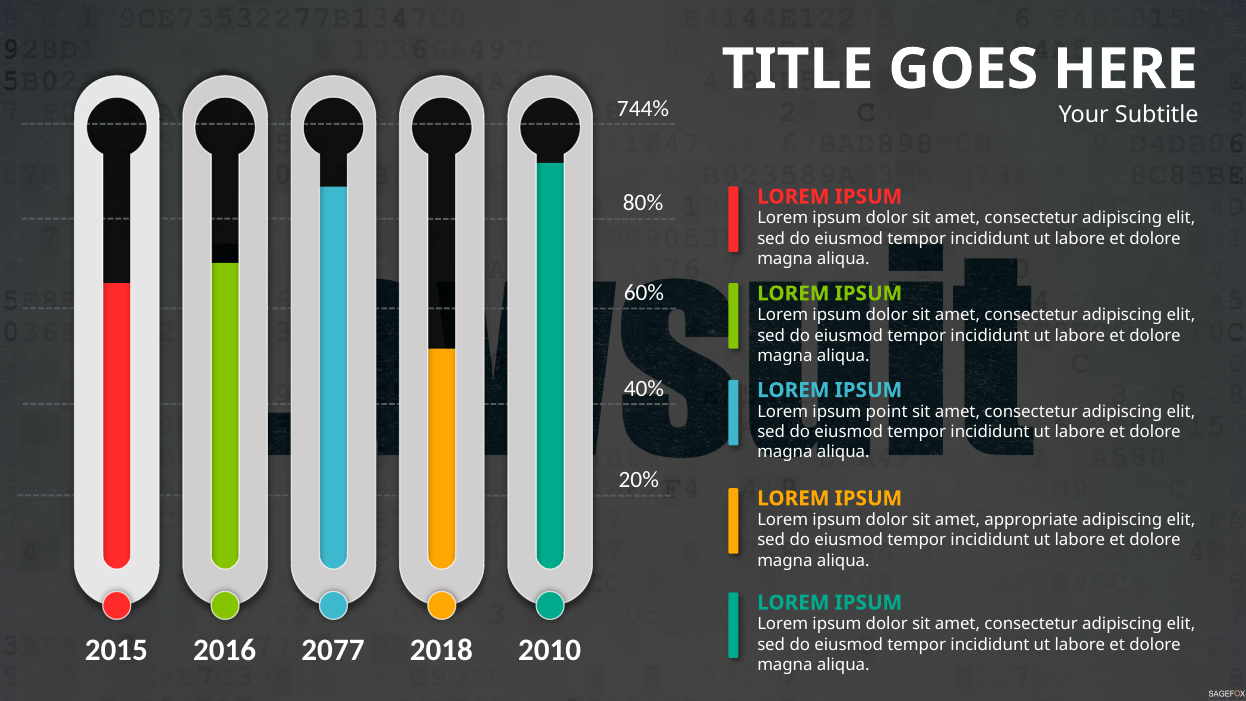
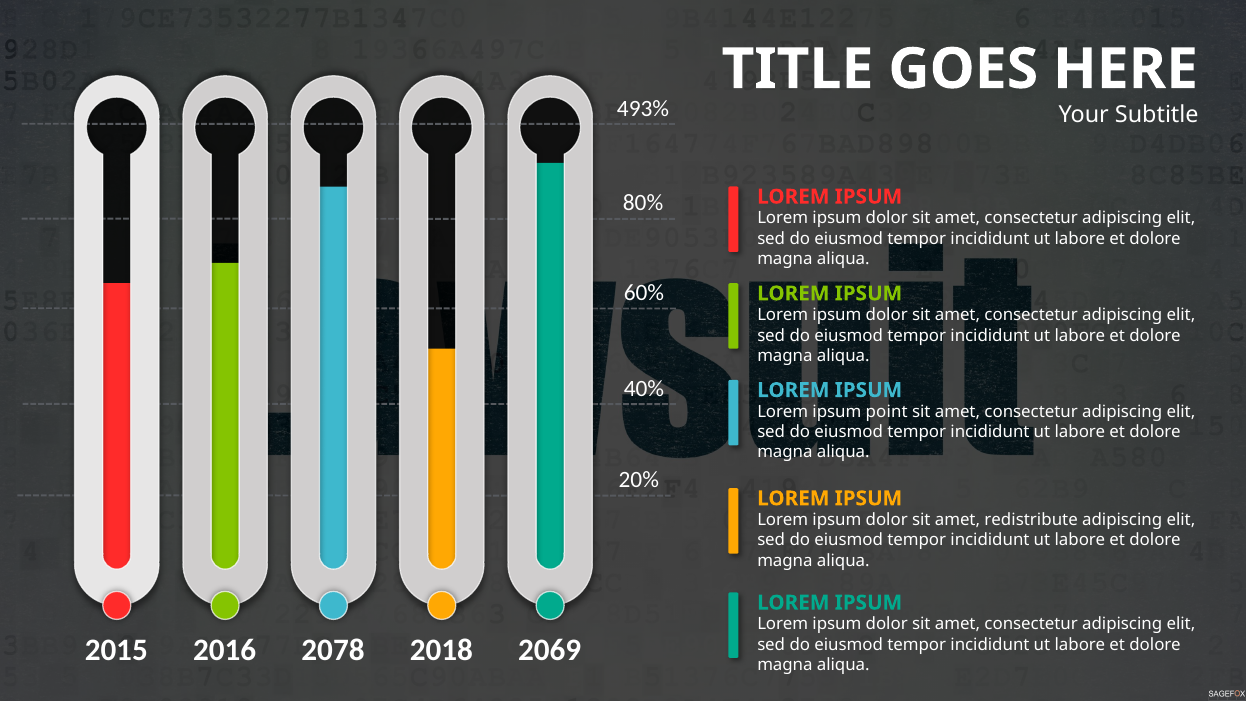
744%: 744% -> 493% (643, 108)
appropriate: appropriate -> redistribute (1031, 520)
2077: 2077 -> 2078 (333, 650)
2010: 2010 -> 2069 (550, 650)
